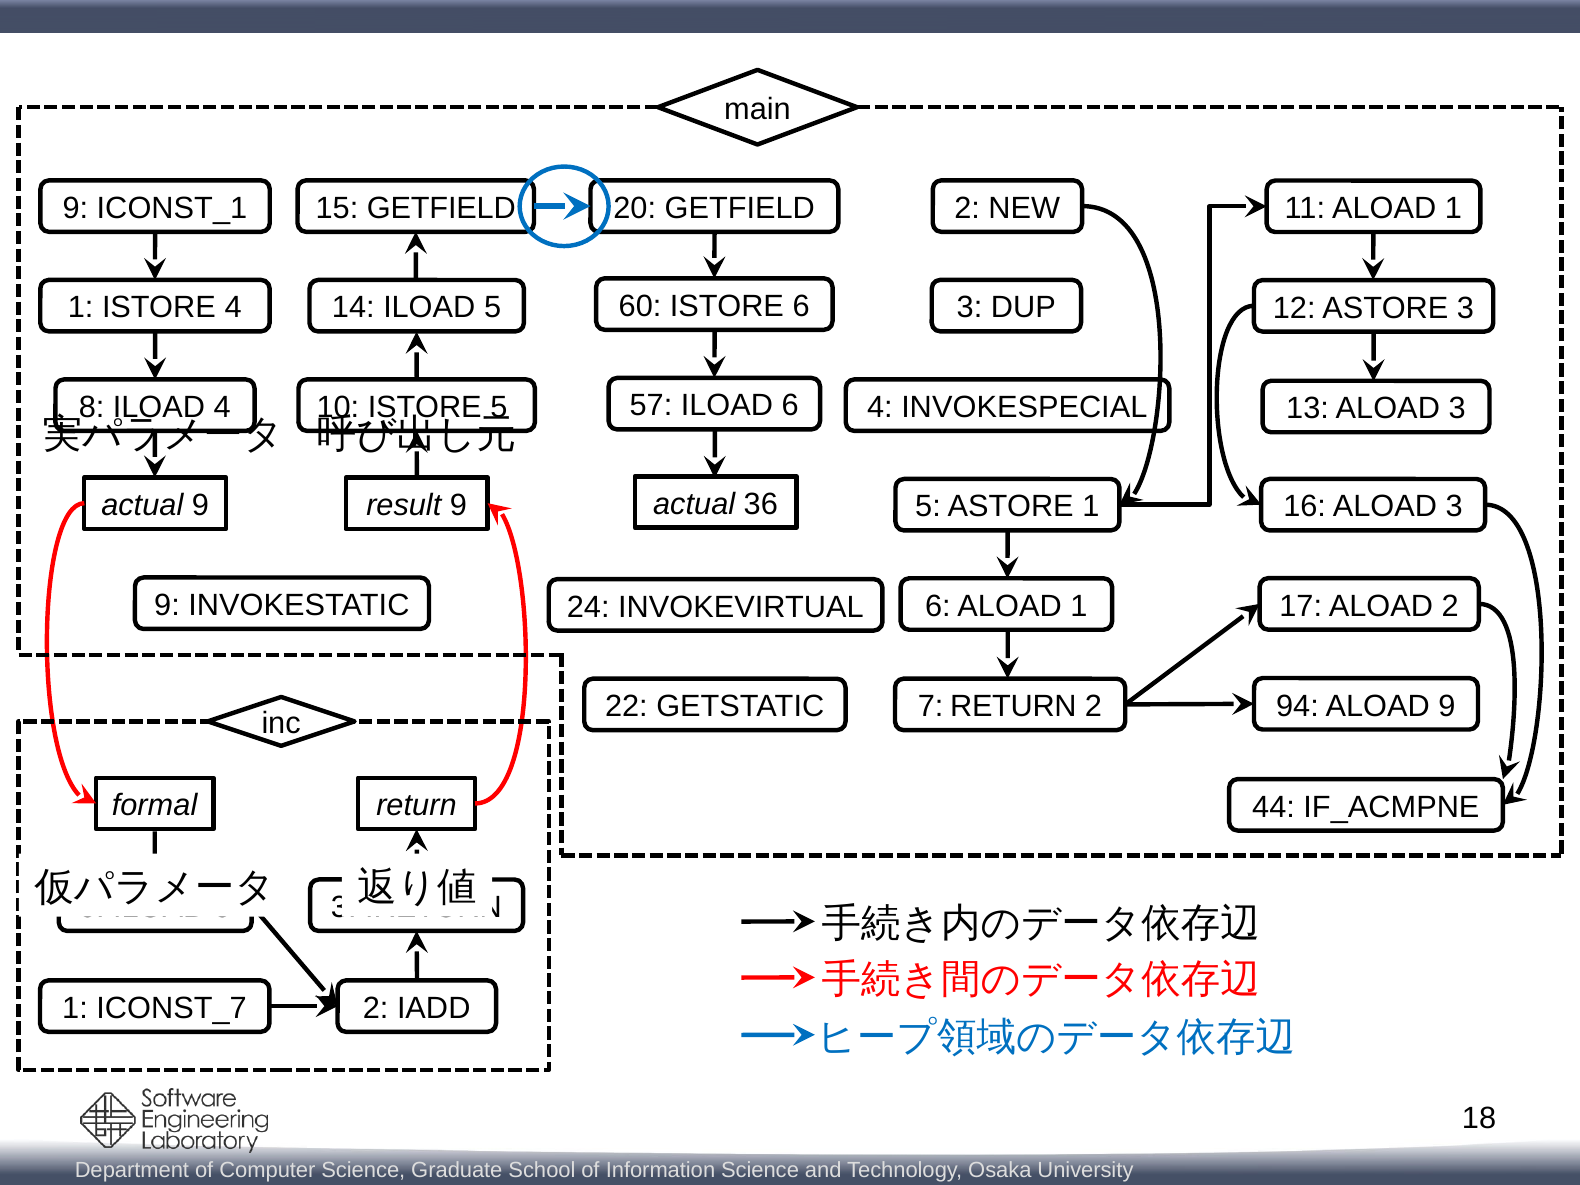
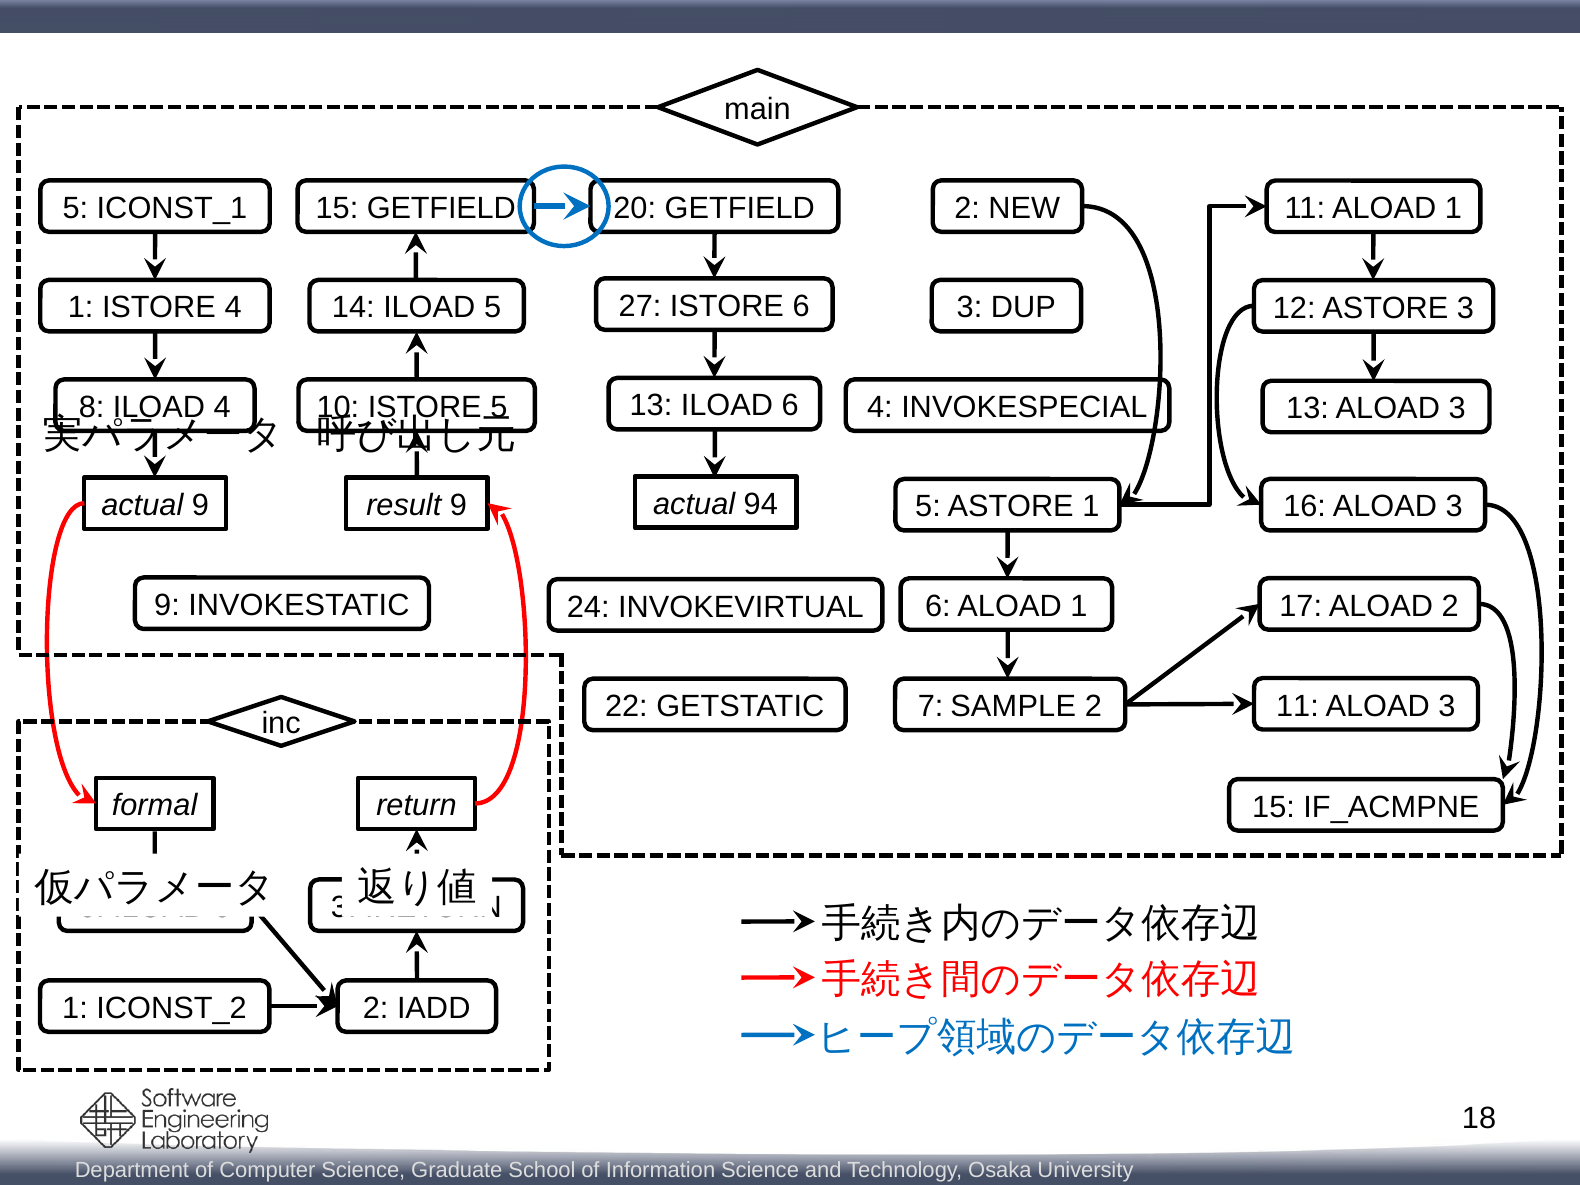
9: 9 -> 5 (75, 208)
60: 60 -> 27 (640, 306)
57: 57 -> 13 (651, 406)
36: 36 -> 94 (761, 504)
94: 94 -> 11 (1297, 706)
9: 9 -> 3 (1447, 706)
7 RETURN: RETURN -> SAMPLE (1013, 707)
44: 44 -> 15 (1274, 807)
ICONST_7: ICONST_7 -> ICONST_2 (172, 1008)
